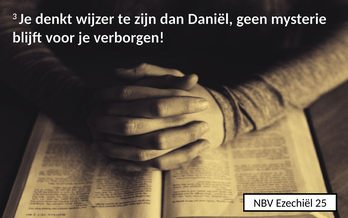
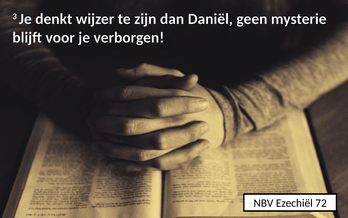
25: 25 -> 72 (321, 203)
